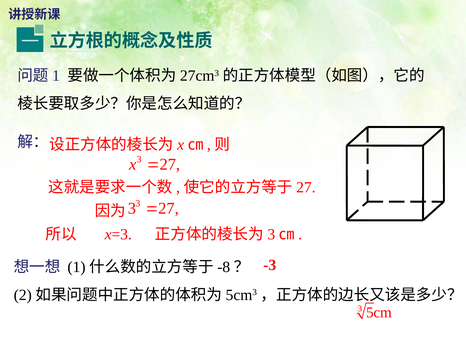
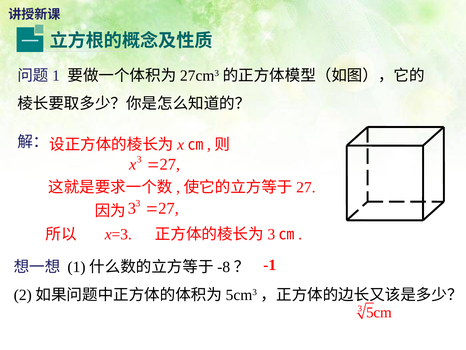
-3: -3 -> -1 (270, 265)
